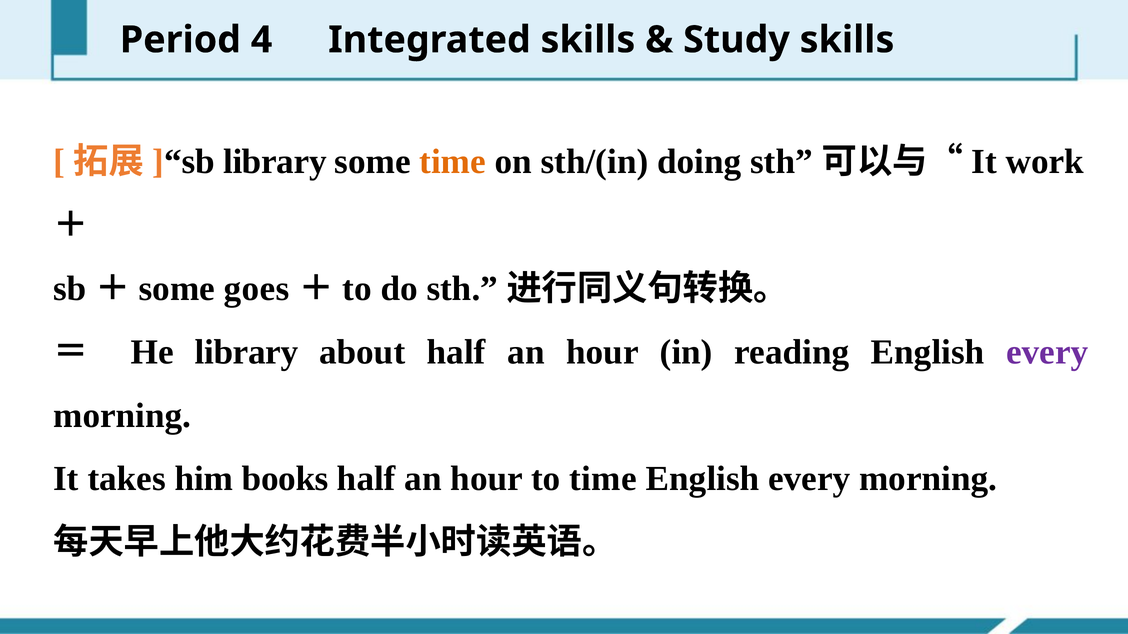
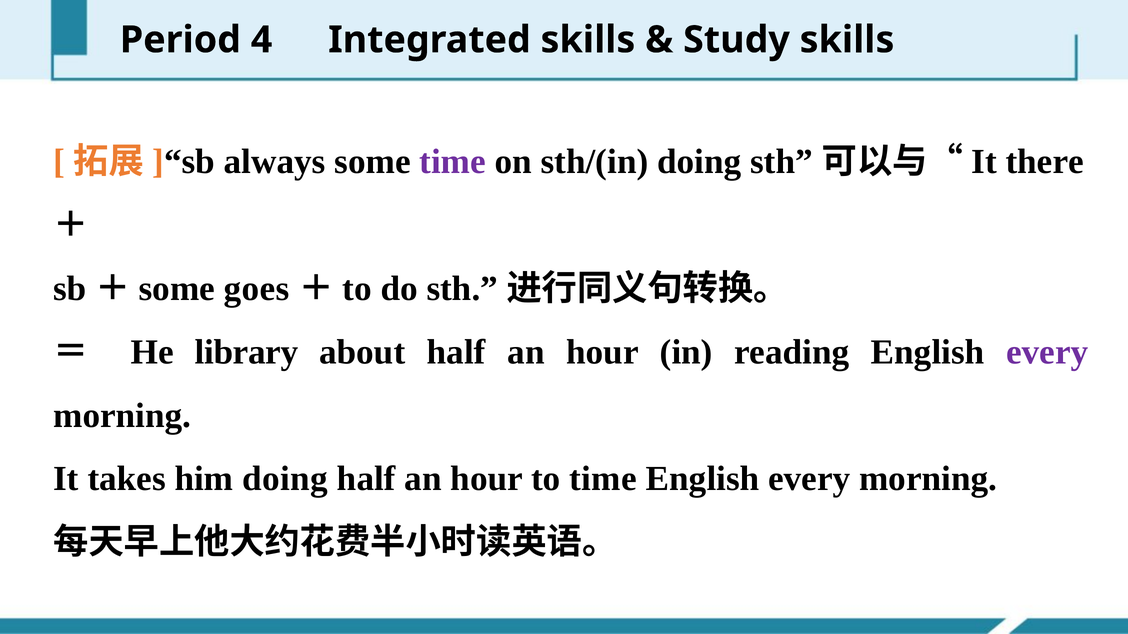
library: library -> always (275, 162)
time colour: orange -> purple (453, 162)
work: work -> there (1045, 162)
him books: books -> doing (285, 479)
